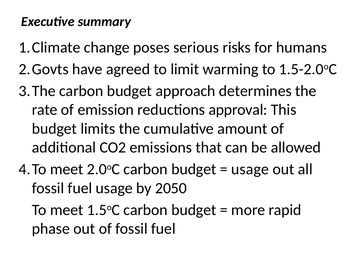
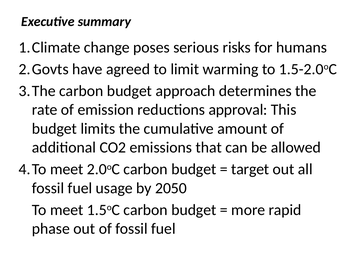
usage: usage -> target (250, 169)
